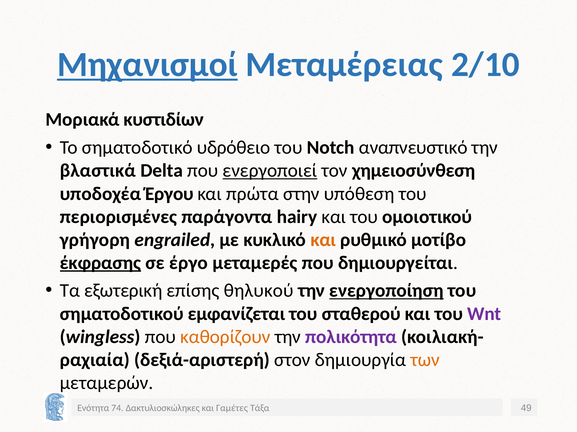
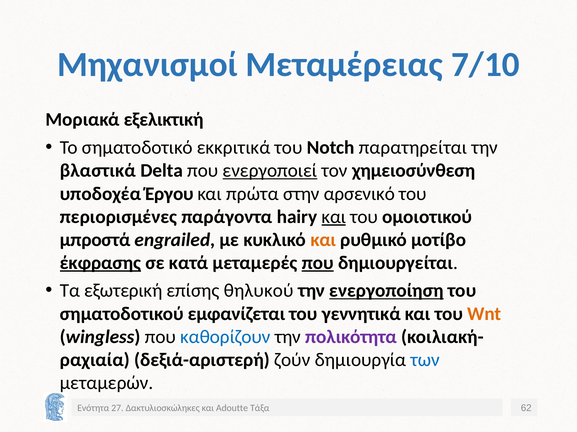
Μηχανισμοί underline: present -> none (147, 65)
2/10: 2/10 -> 7/10 (485, 65)
κυστιδίων: κυστιδίων -> εξελικτική (164, 120)
υδρόθειο: υδρόθειο -> εκκριτικά (234, 148)
αναπνευστικό: αναπνευστικό -> παρατηρείται (413, 148)
υπόθεση: υπόθεση -> αρσενικό (359, 194)
και underline: none -> present (334, 217)
γρήγορη: γρήγορη -> μπροστά (95, 240)
έργο: έργο -> κατά (189, 263)
που underline: none -> present (318, 263)
σταθερού: σταθερού -> γεννητικά (361, 314)
Wnt colour: purple -> orange (484, 314)
καθορίζουν colour: orange -> blue (225, 337)
στον: στον -> ζούν (292, 360)
των colour: orange -> blue (425, 360)
74: 74 -> 27 (117, 409)
Γαμέτες: Γαμέτες -> Adoutte (232, 409)
49: 49 -> 62 (526, 409)
